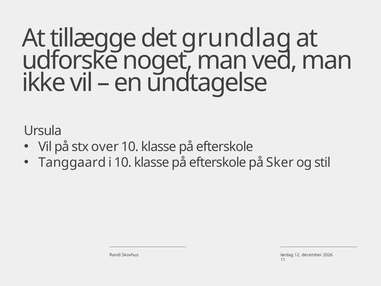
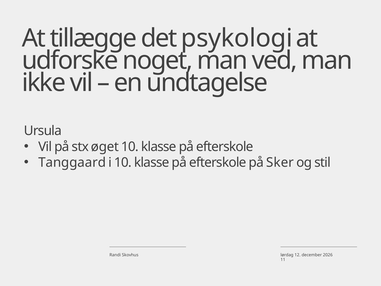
grundlag: grundlag -> psykologi (237, 38)
over: over -> øget (105, 147)
